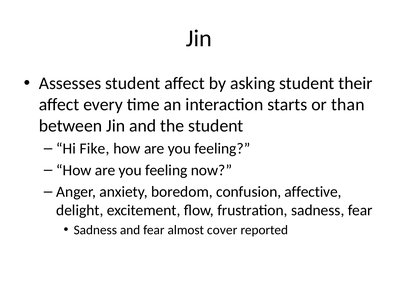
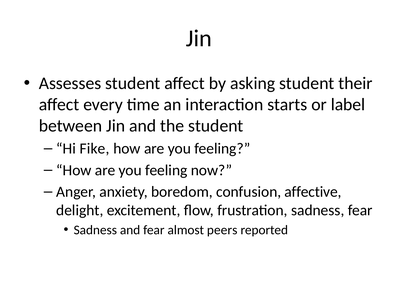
than: than -> label (348, 105)
cover: cover -> peers (222, 230)
